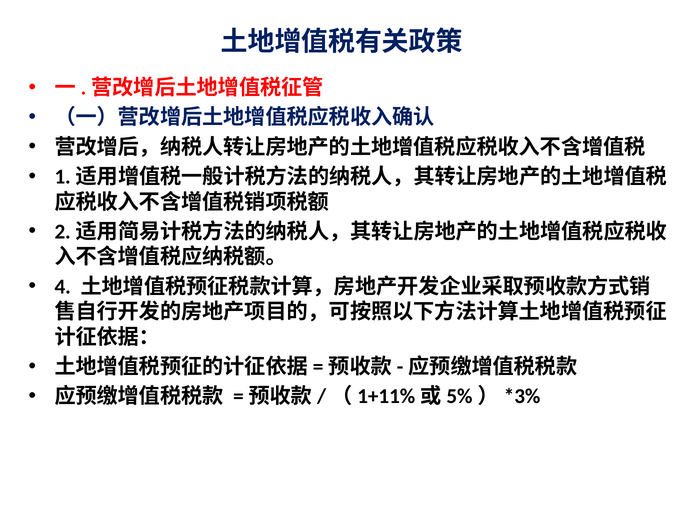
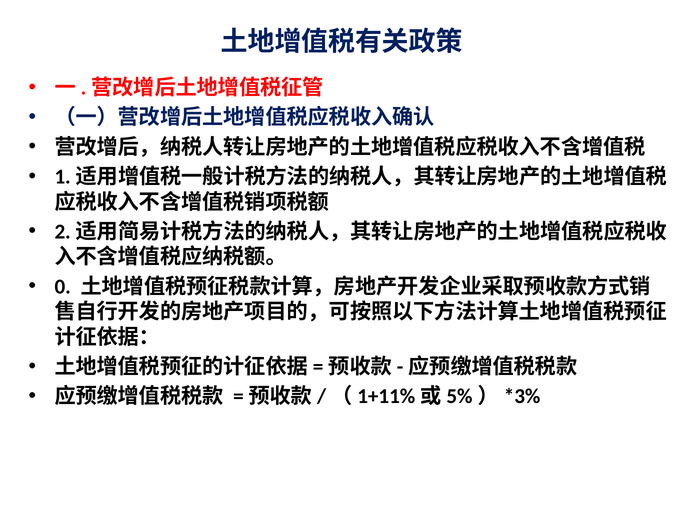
4: 4 -> 0 (63, 287)
